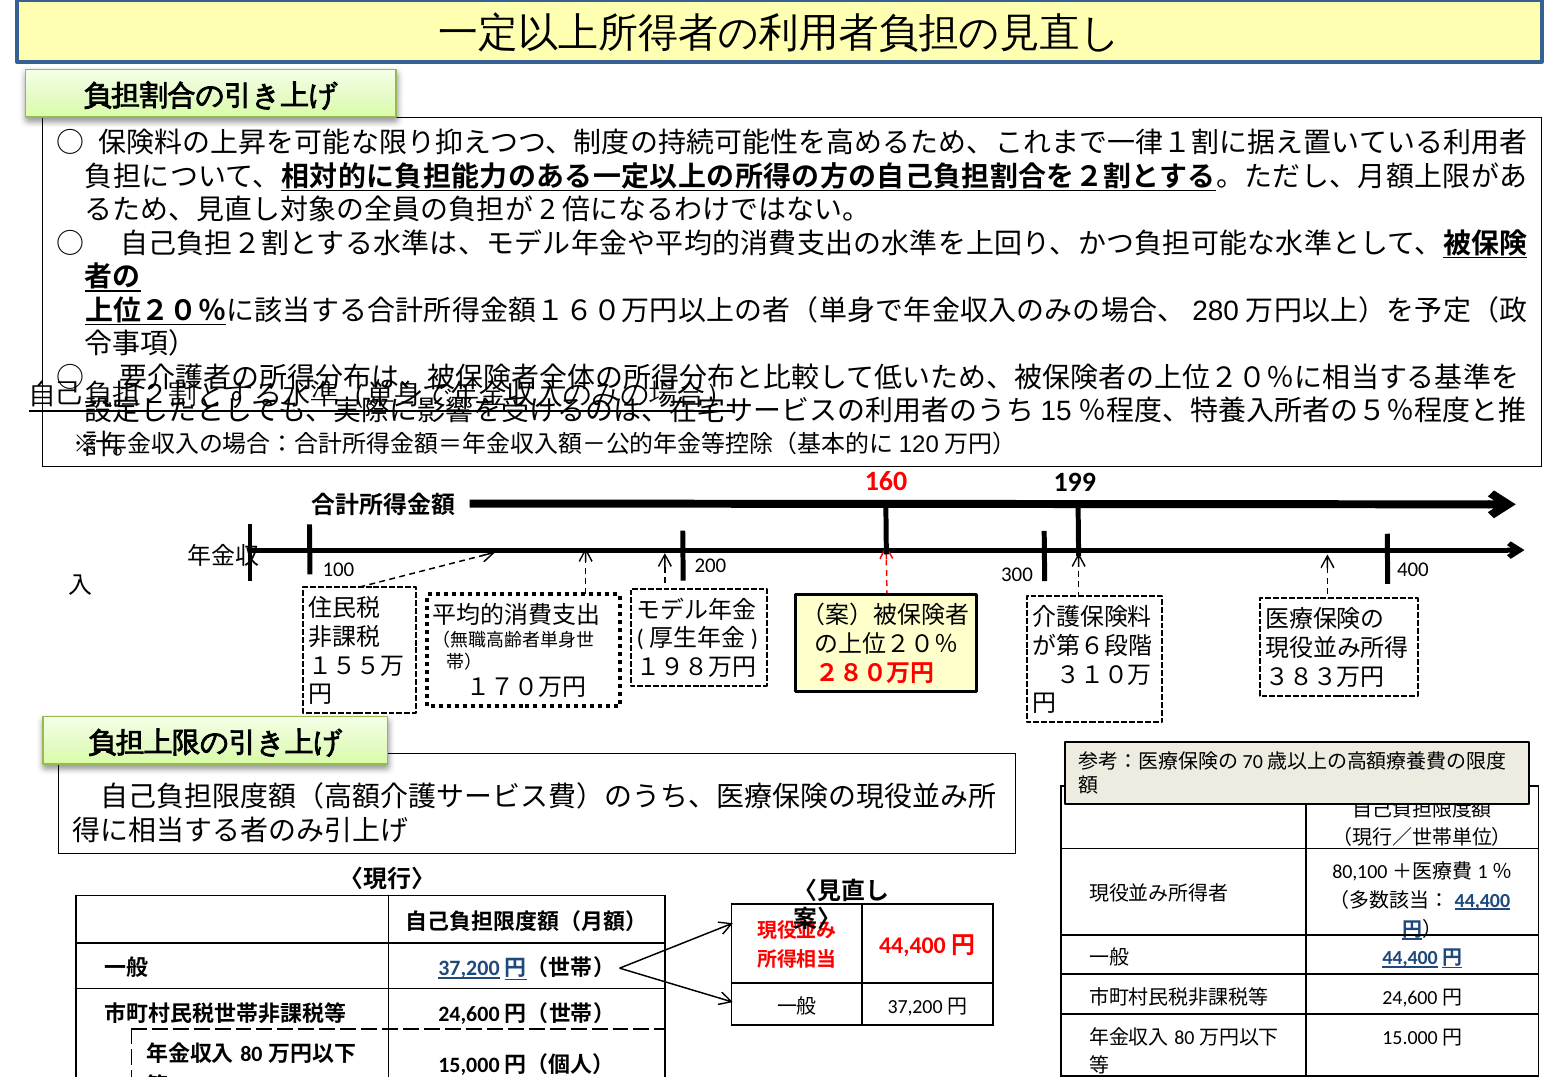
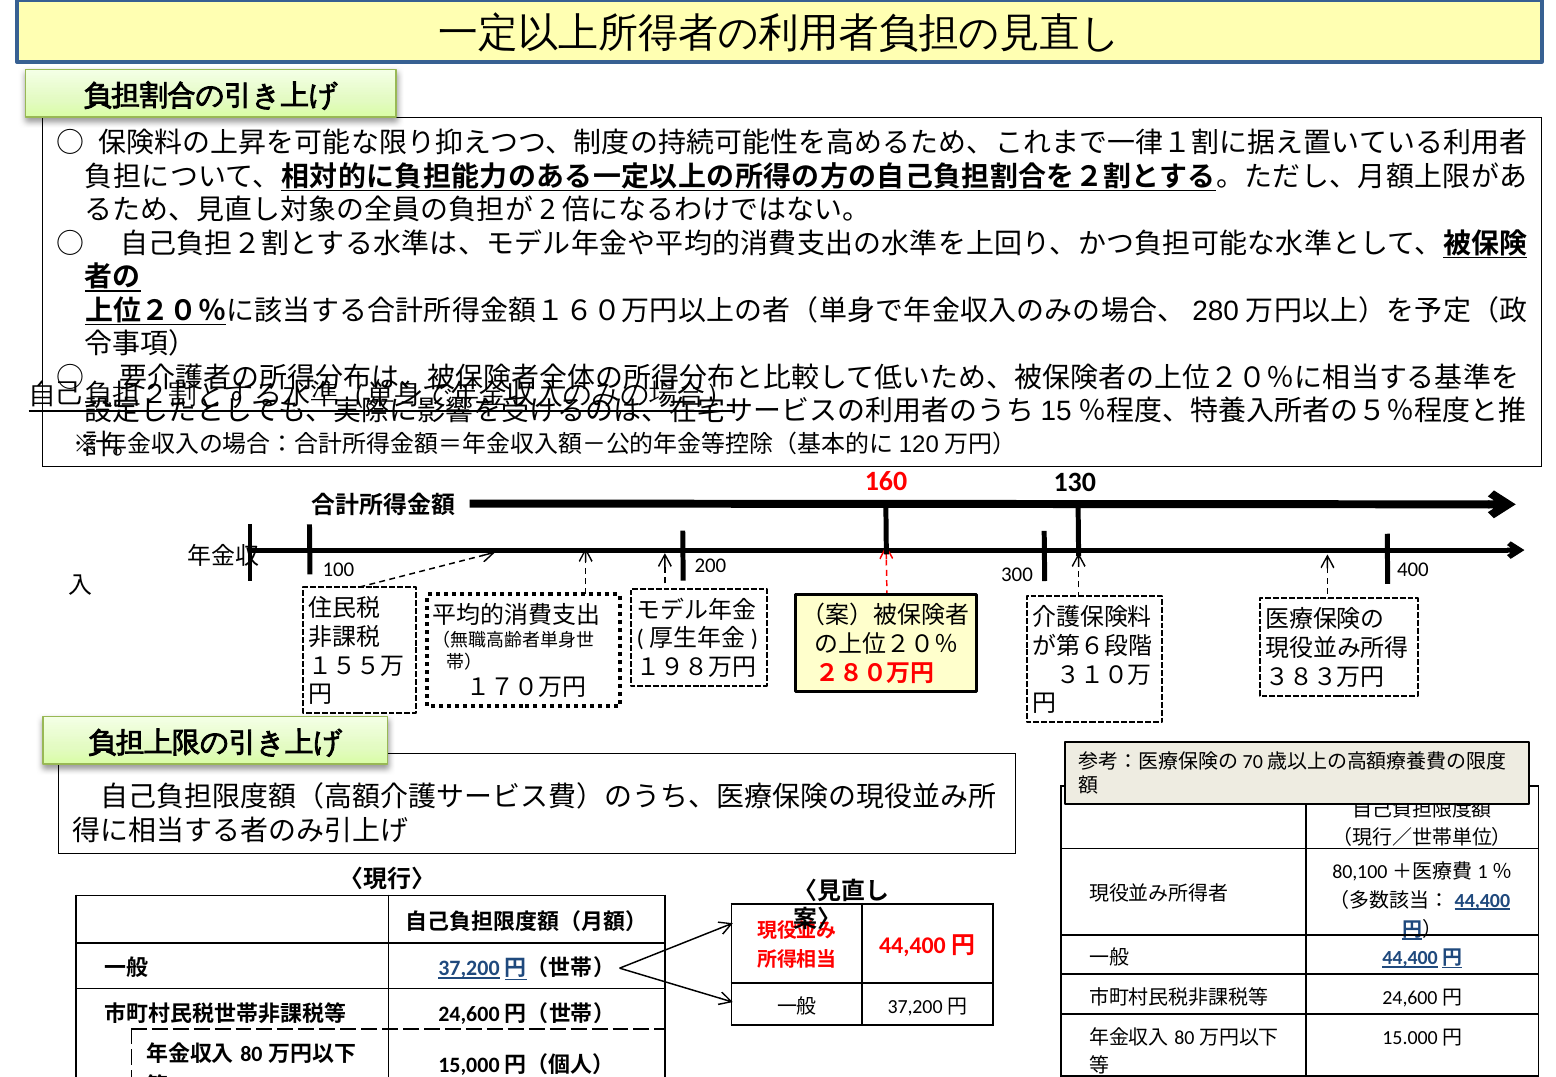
199: 199 -> 130 (1075, 482)
